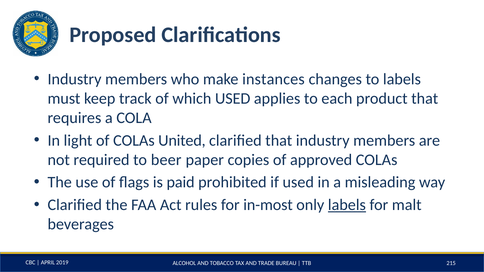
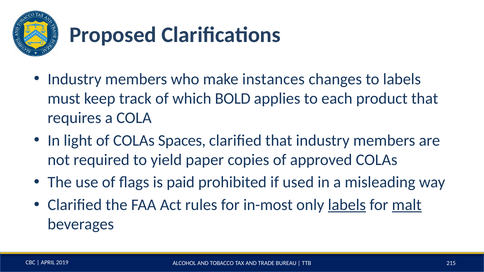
which USED: USED -> BOLD (233, 99)
United: United -> Spaces (182, 141)
beer: beer -> yield (166, 160)
malt underline: none -> present (407, 205)
